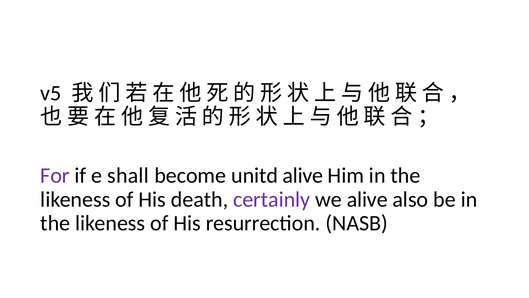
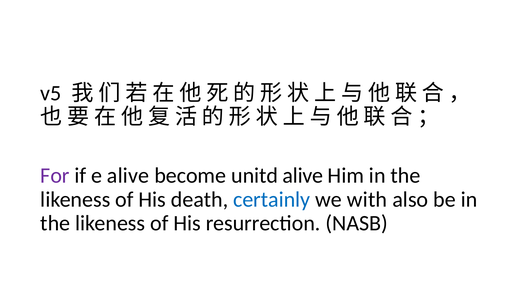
e shall: shall -> alive (128, 175)
certainly colour: purple -> blue (272, 199)
we alive: alive -> with (367, 199)
